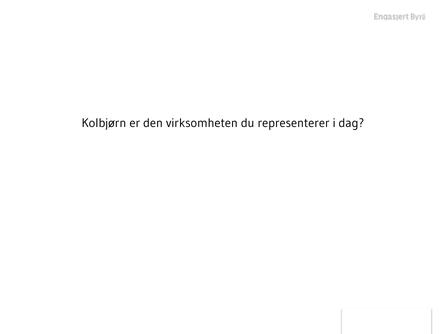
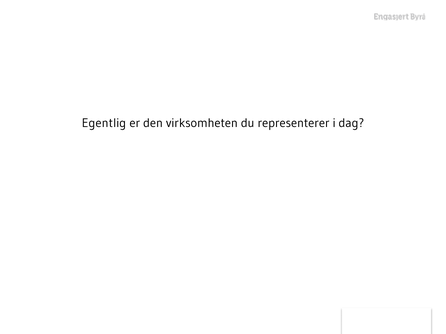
Kolbjørn: Kolbjørn -> Egentlig (104, 123)
